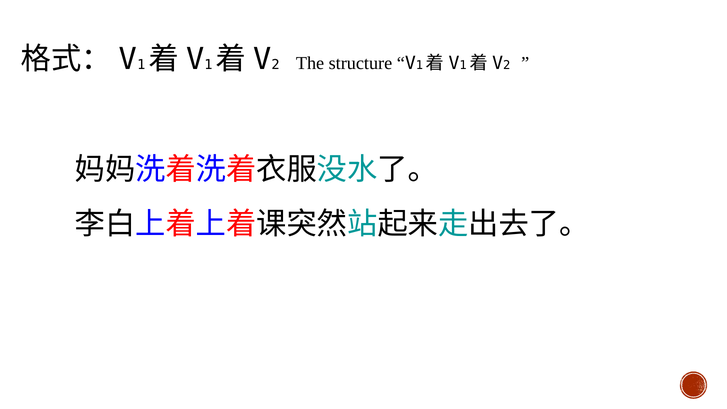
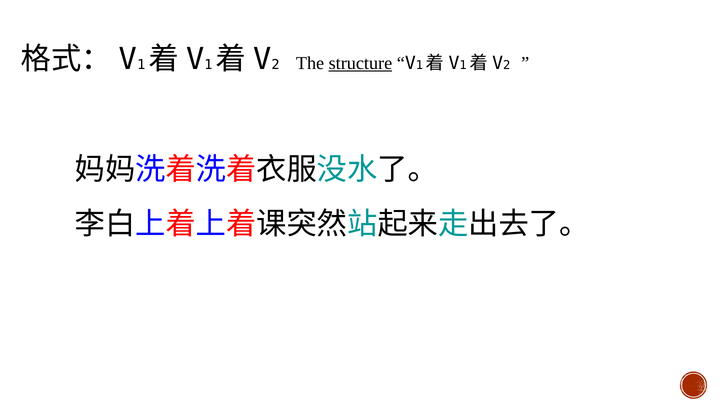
structure underline: none -> present (360, 63)
